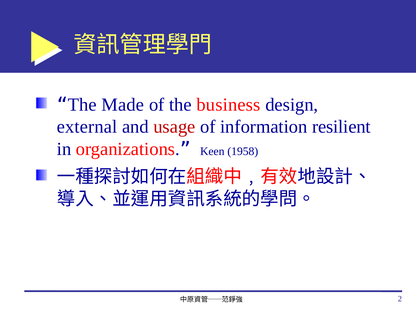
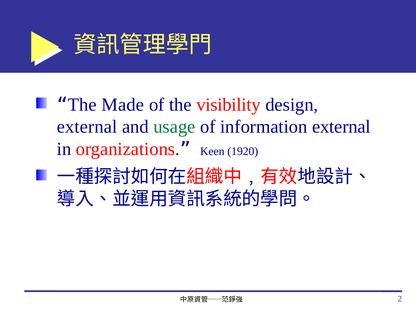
business: business -> visibility (229, 105)
usage colour: red -> green (174, 127)
information resilient: resilient -> external (341, 127)
1958: 1958 -> 1920 (243, 151)
